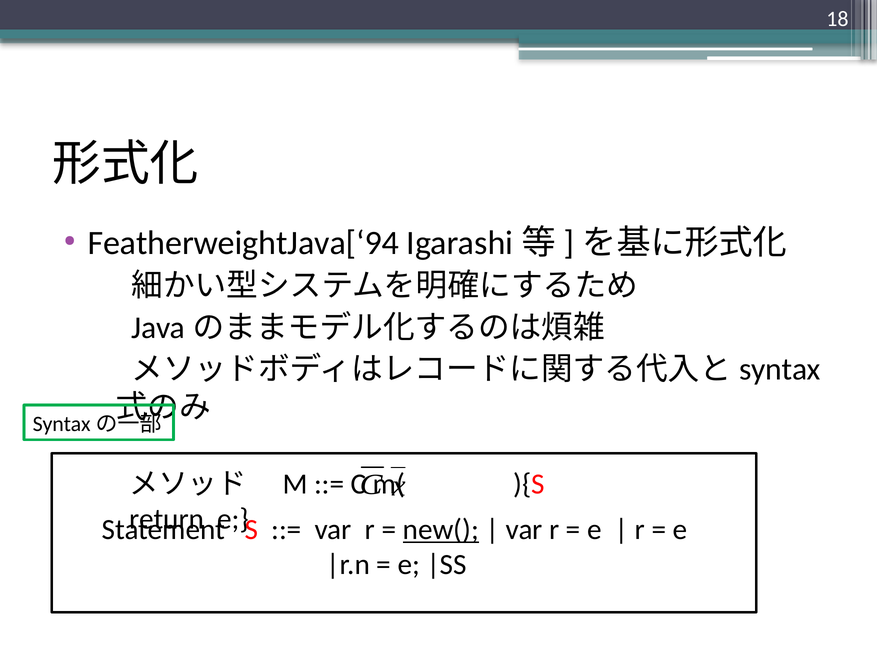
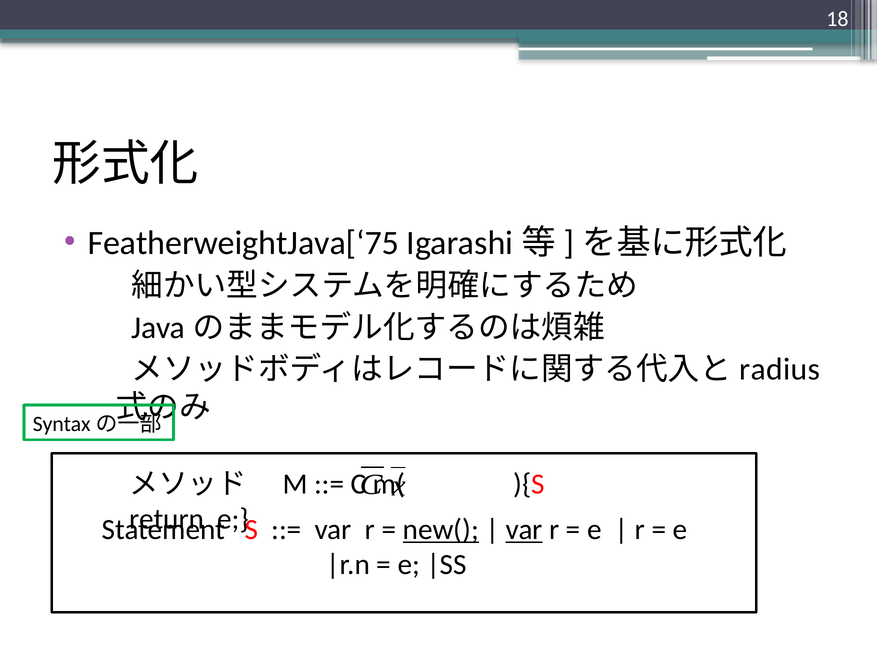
FeatherweightJava[‘94: FeatherweightJava[‘94 -> FeatherweightJava[‘75 (243, 243)
syntax: syntax -> radius (780, 369)
var underline: none -> present (524, 529)
